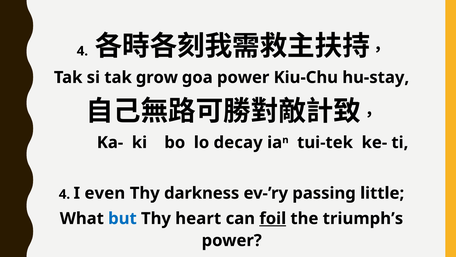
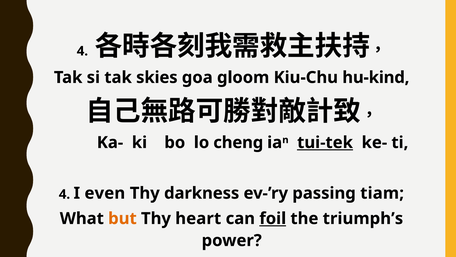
grow: grow -> skies (157, 77)
goa power: power -> gloom (243, 77)
hu-stay: hu-stay -> hu-kind (376, 77)
decay: decay -> cheng (238, 142)
tui-tek underline: none -> present (325, 142)
little: little -> tiam (382, 193)
but colour: blue -> orange (122, 218)
